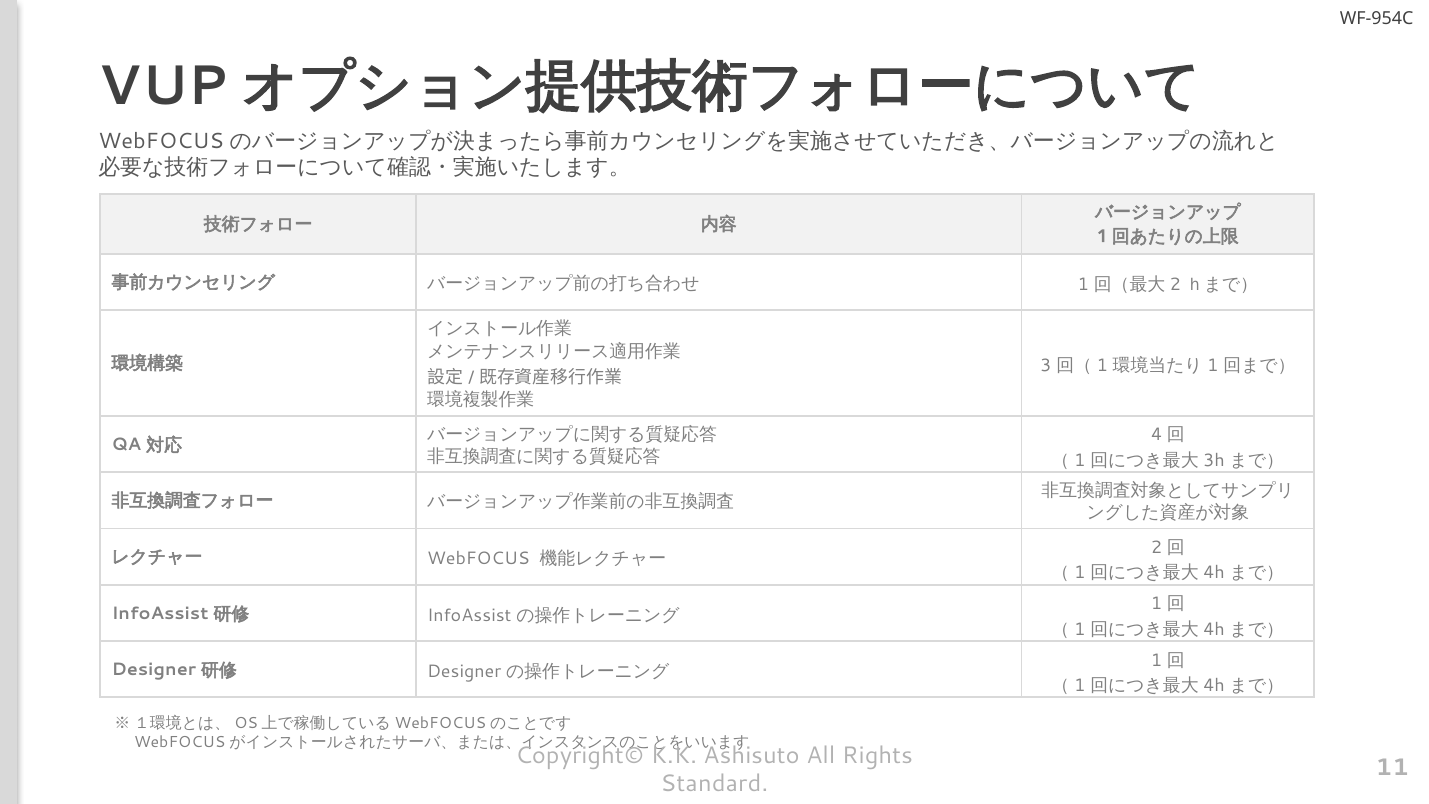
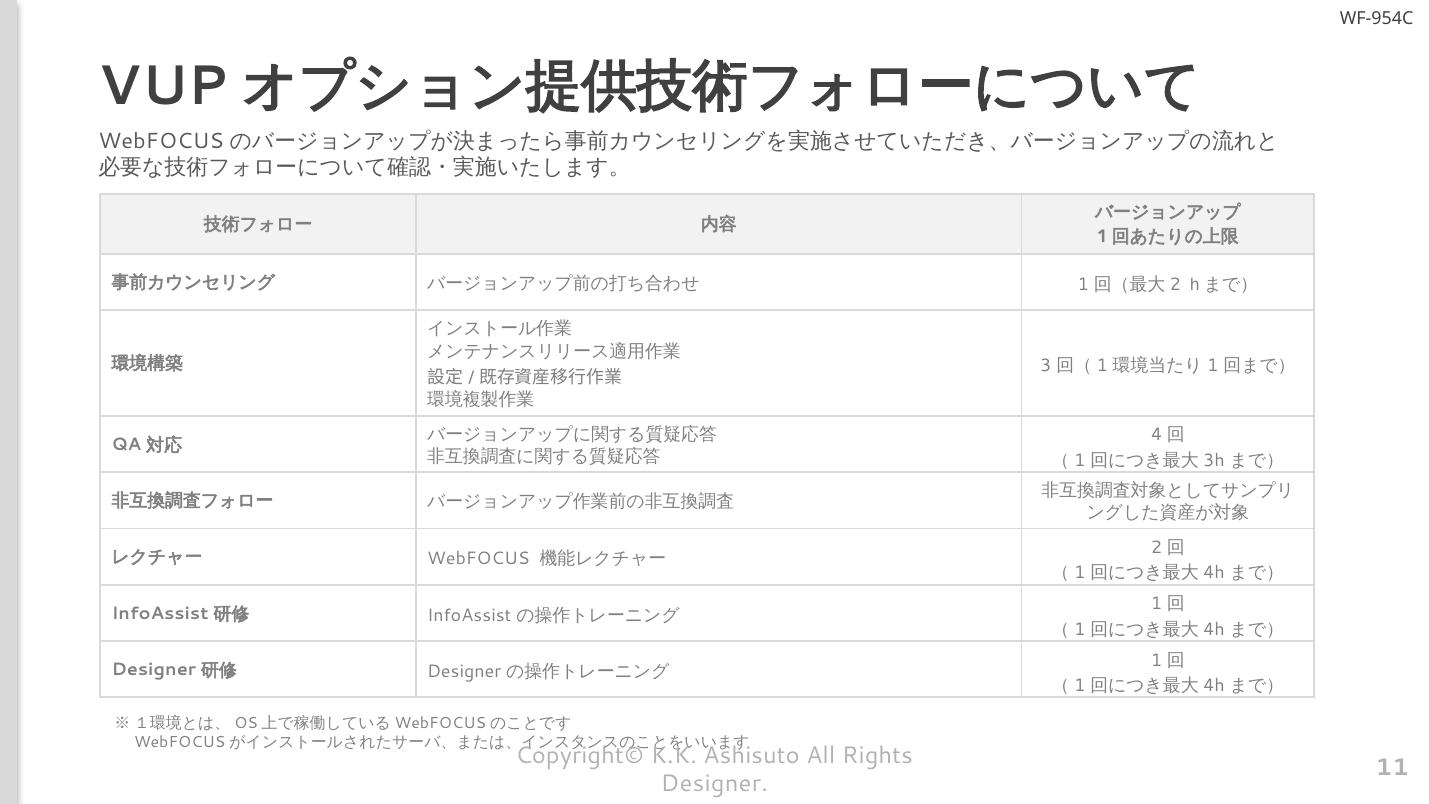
Standard: Standard -> Designer (714, 784)
